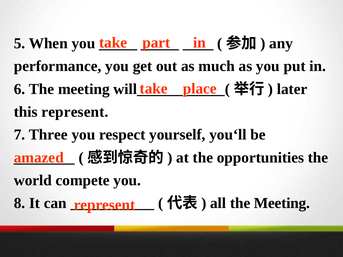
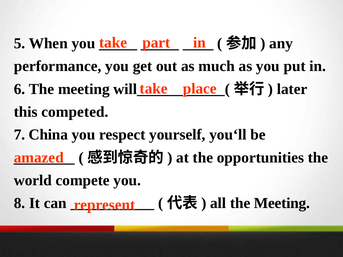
this represent: represent -> competed (75, 112)
Three: Three -> China (48, 135)
